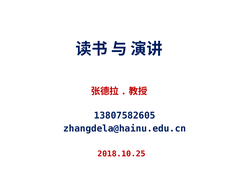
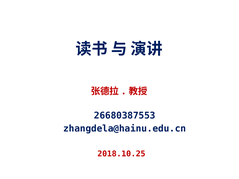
13807582605: 13807582605 -> 26680387553 (125, 116)
